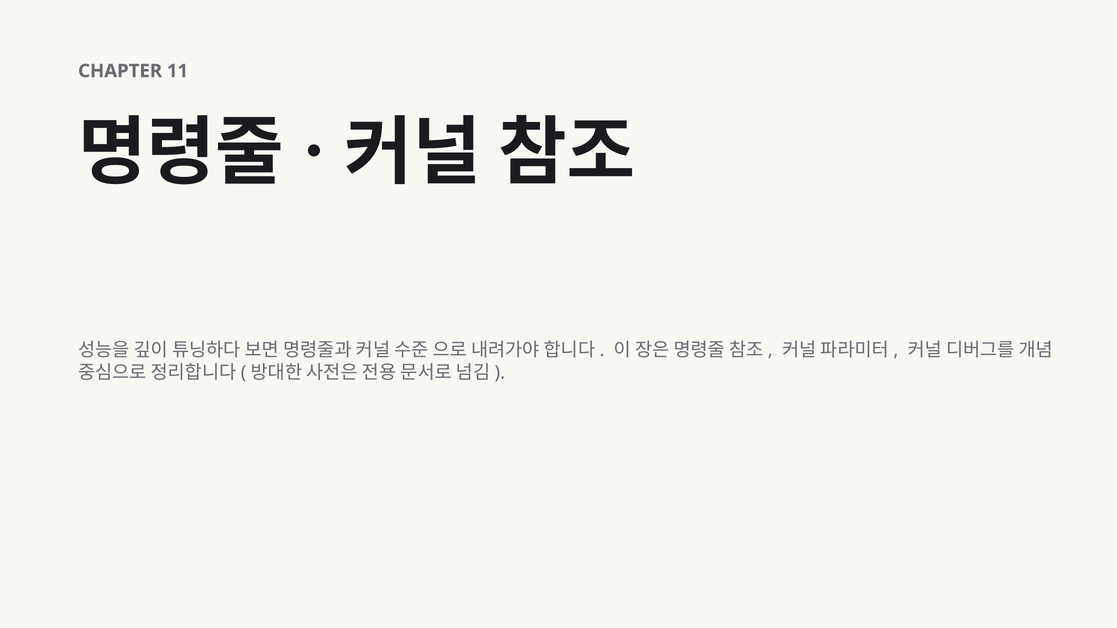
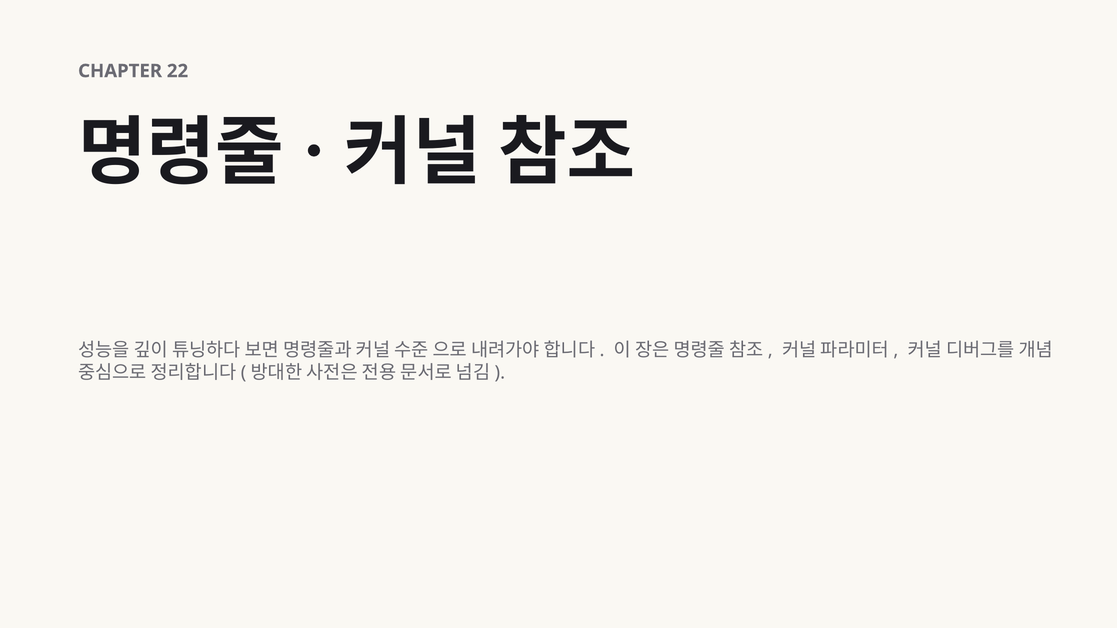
11: 11 -> 22 (178, 71)
